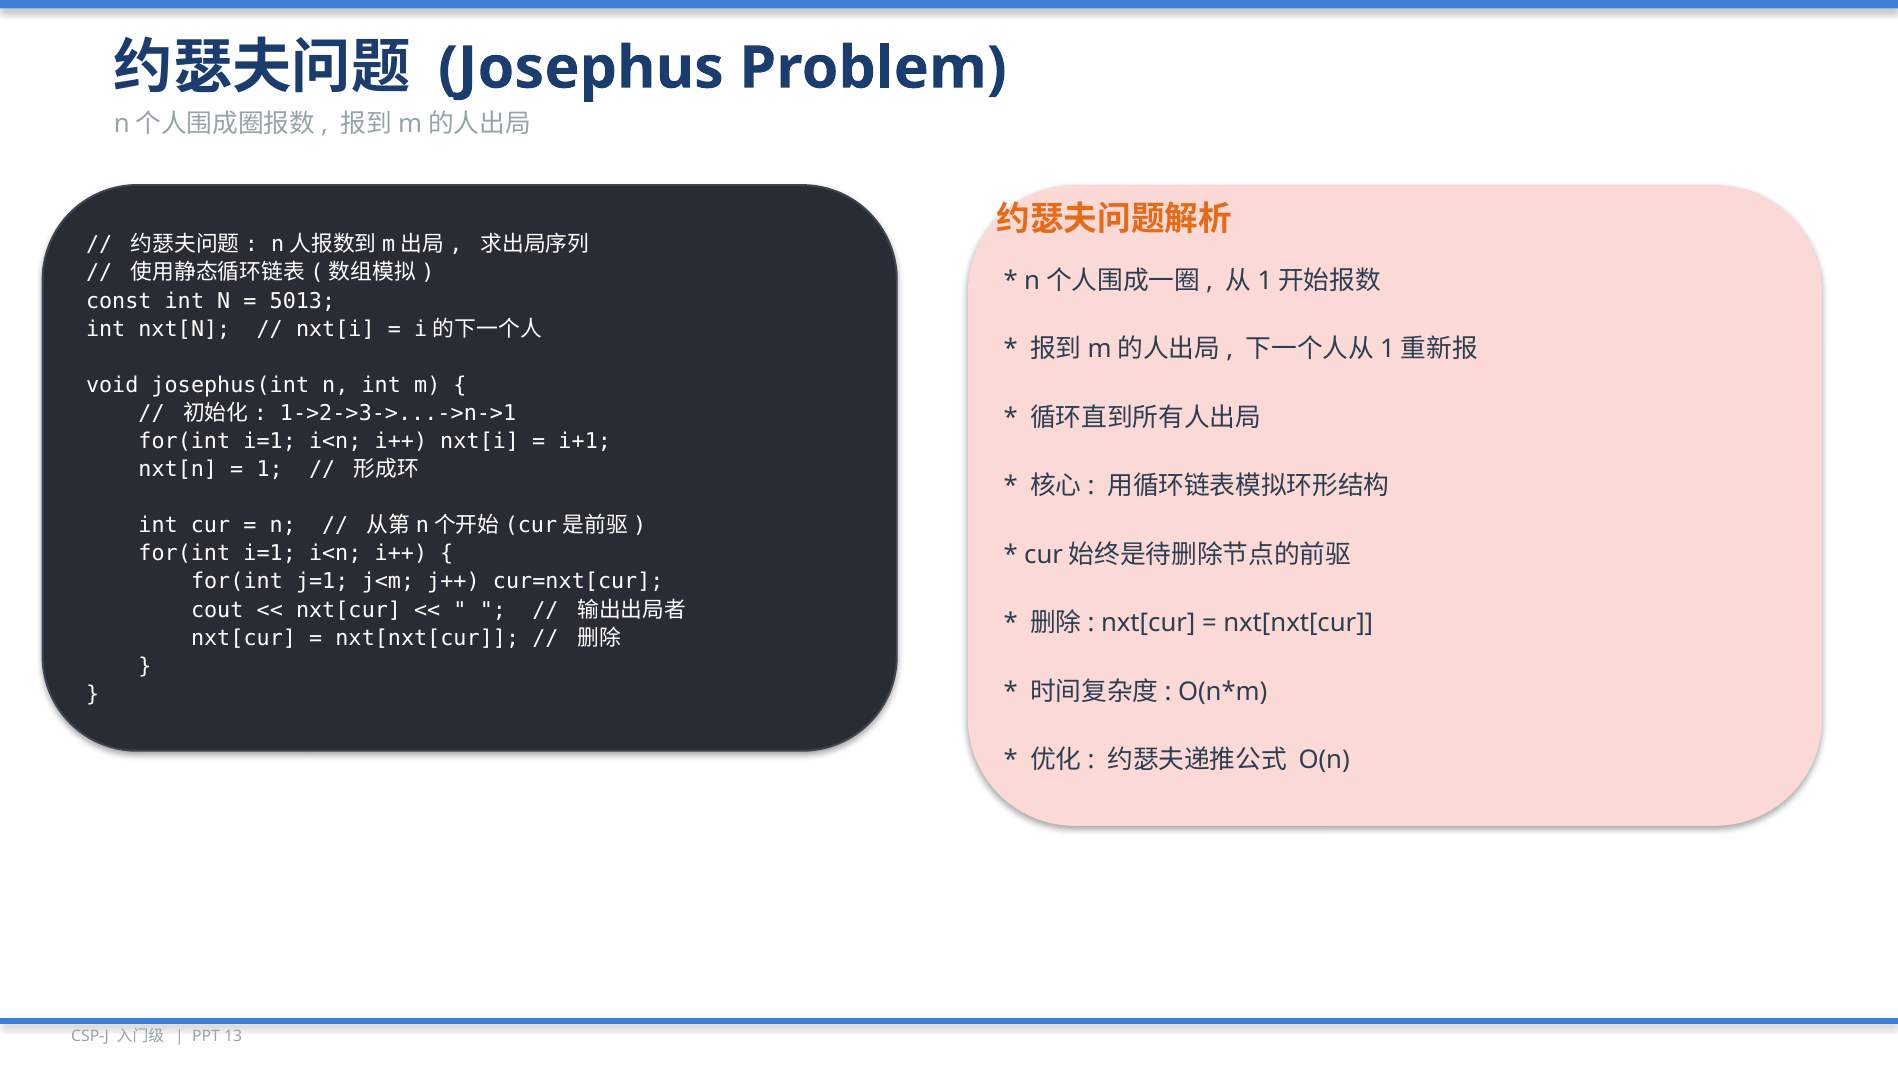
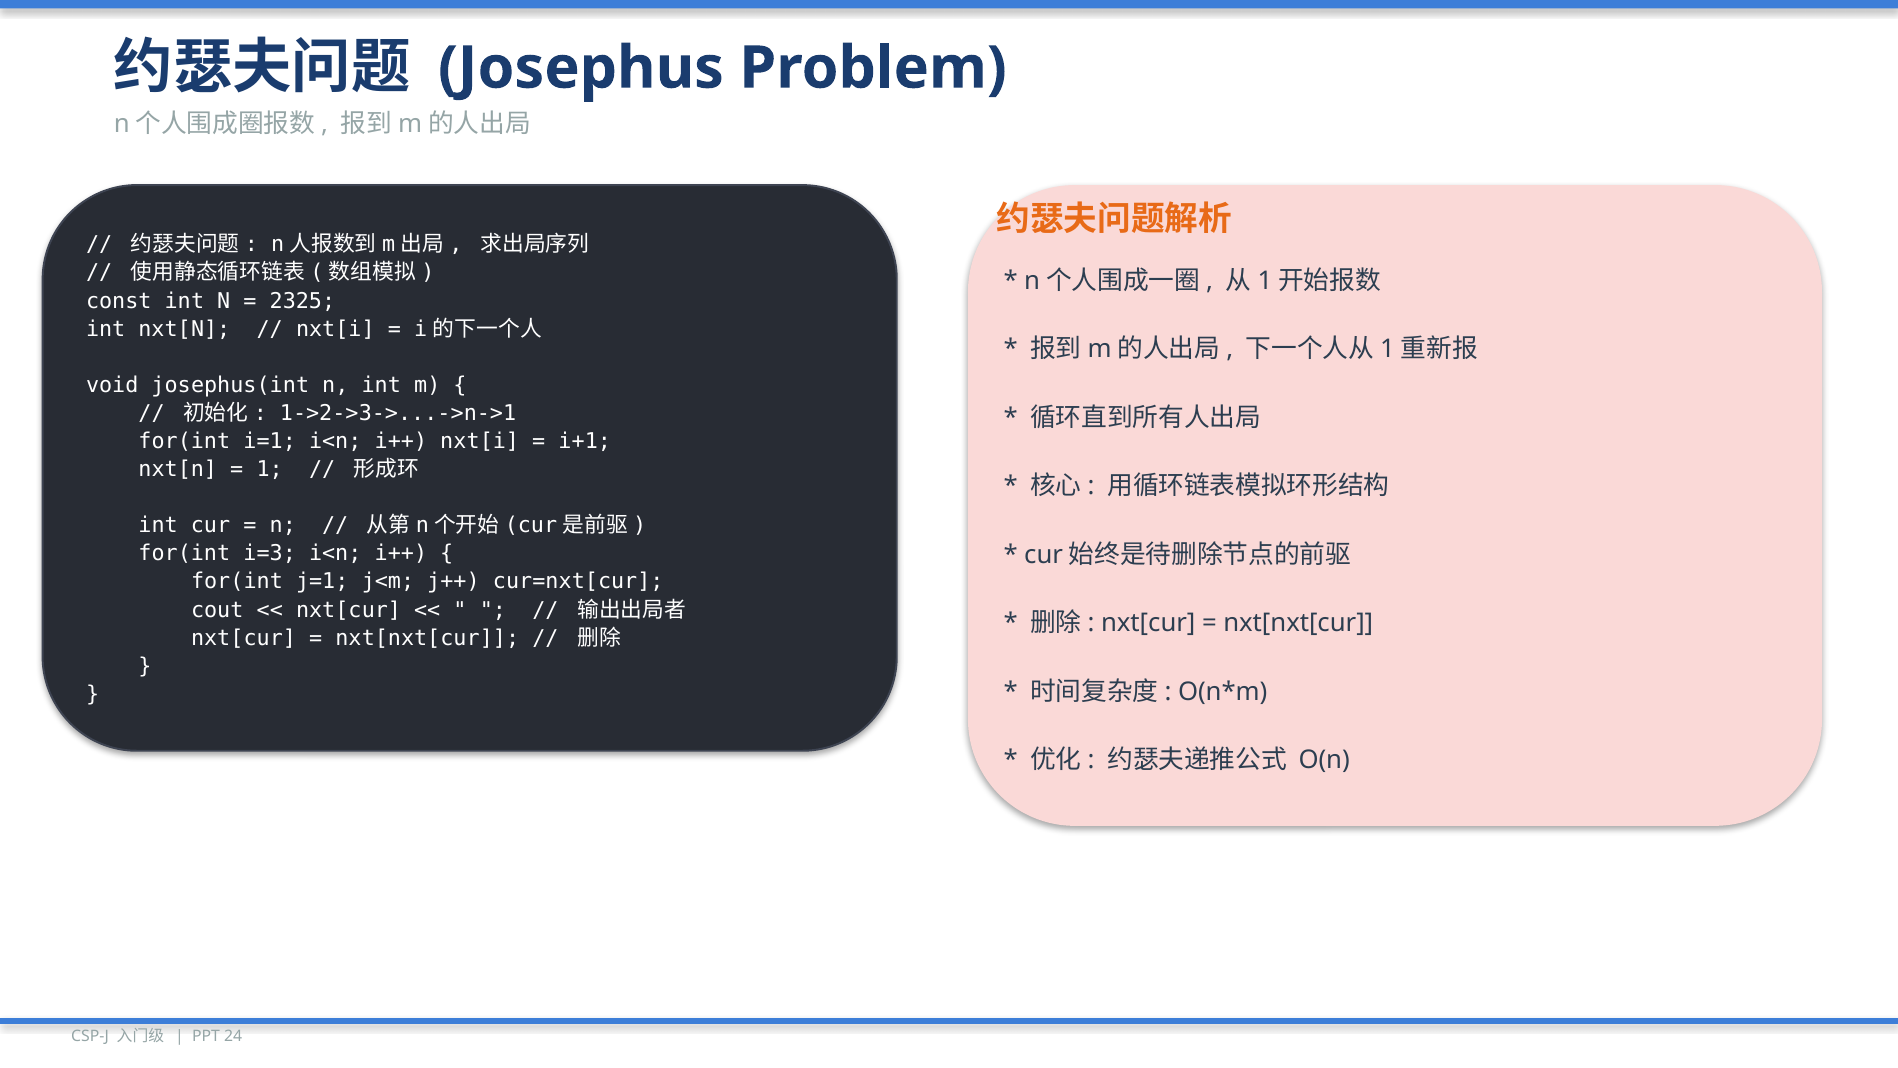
5013: 5013 -> 2325 (302, 301)
i=1: i=1 -> i=3 (270, 553)
13: 13 -> 24 (233, 1035)
